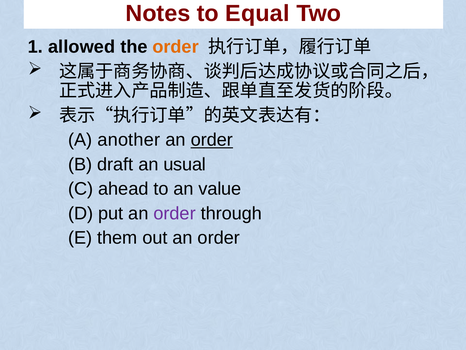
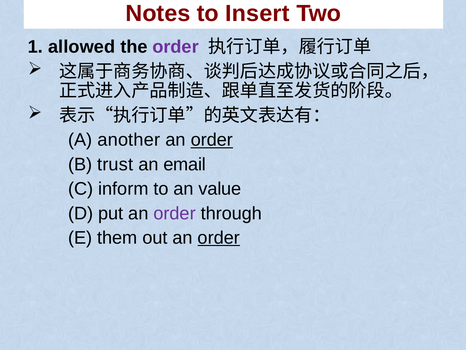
Equal: Equal -> Insert (257, 13)
order colour: orange -> purple (176, 47)
draft: draft -> trust (115, 164)
usual: usual -> email (185, 164)
ahead: ahead -> inform (123, 189)
order underline: none -> present (219, 237)
